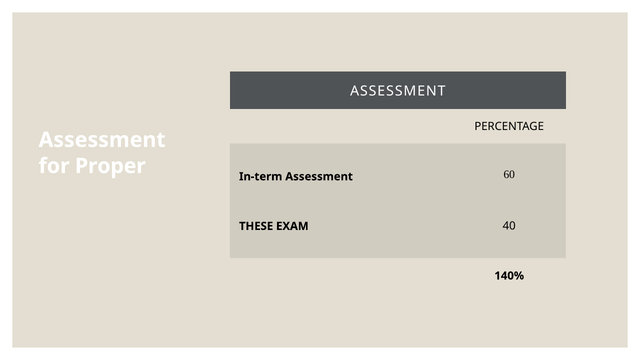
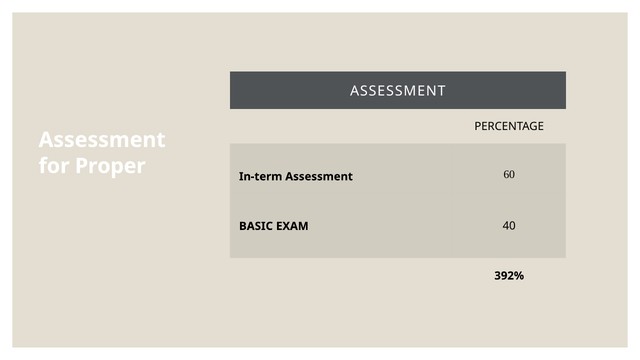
THESE: THESE -> BASIC (256, 226)
140%: 140% -> 392% (509, 276)
